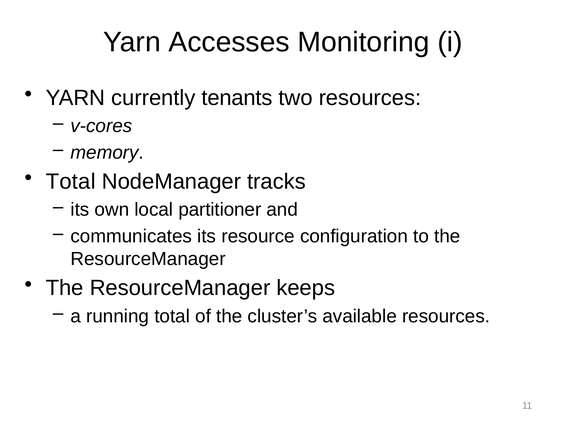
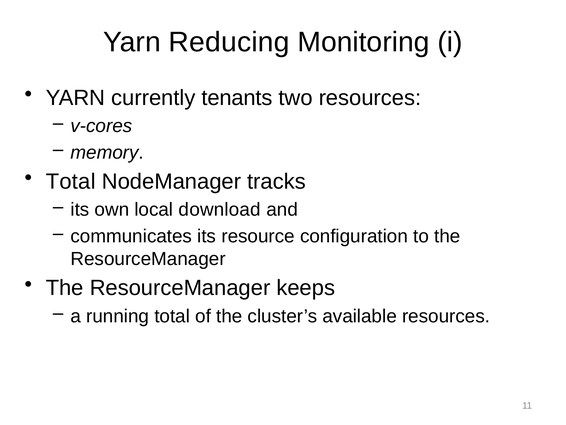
Accesses: Accesses -> Reducing (229, 42)
partitioner: partitioner -> download (220, 209)
